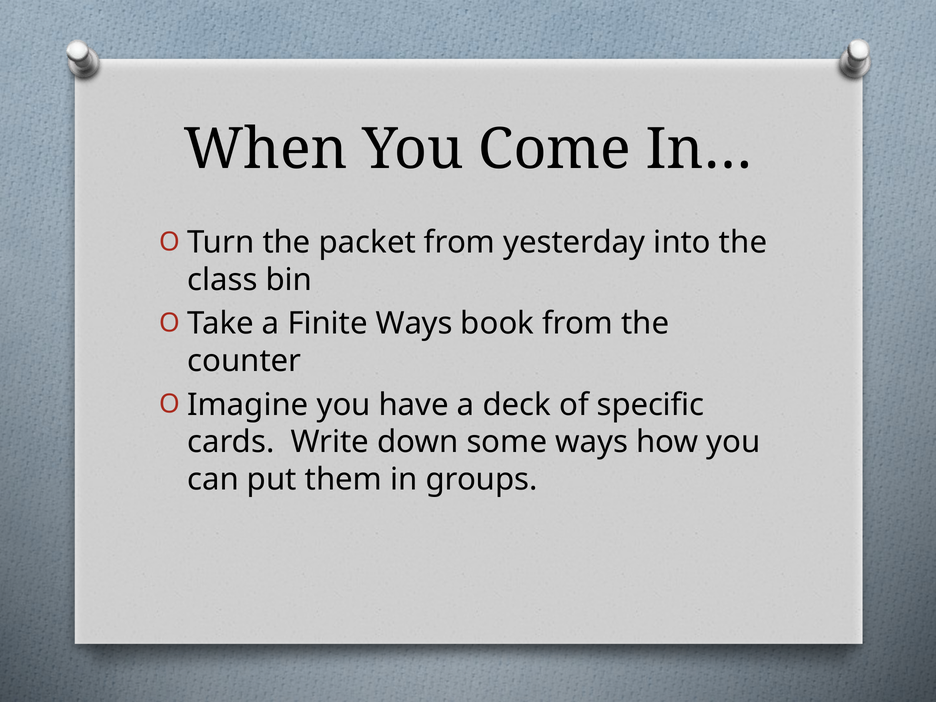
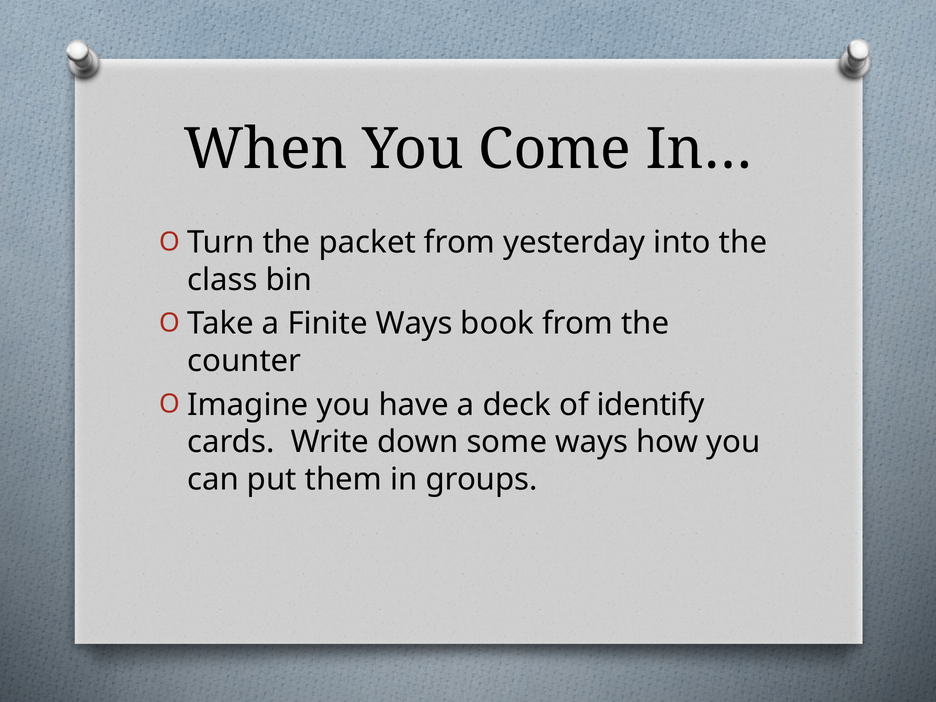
specific: specific -> identify (651, 405)
